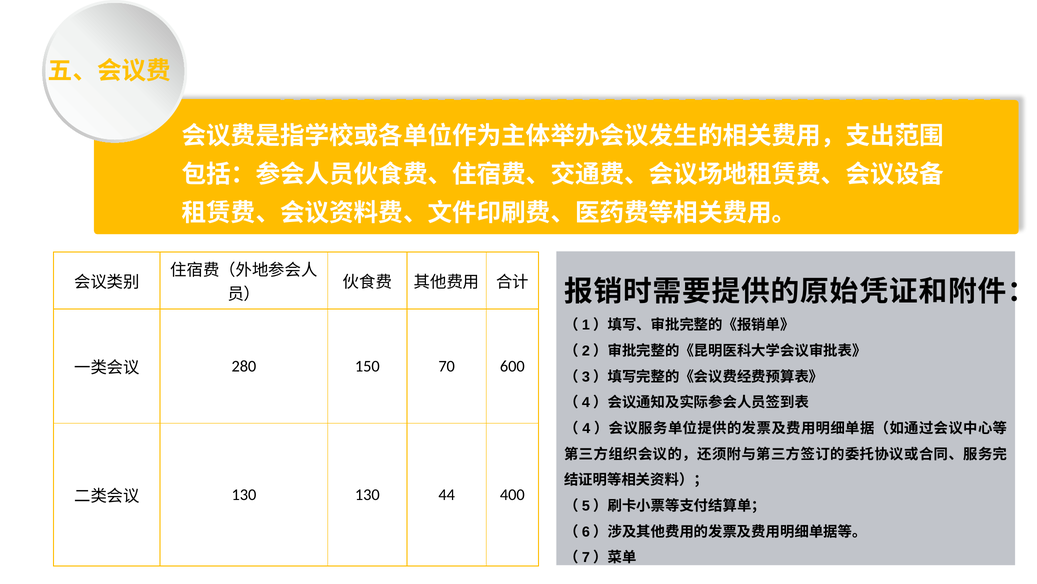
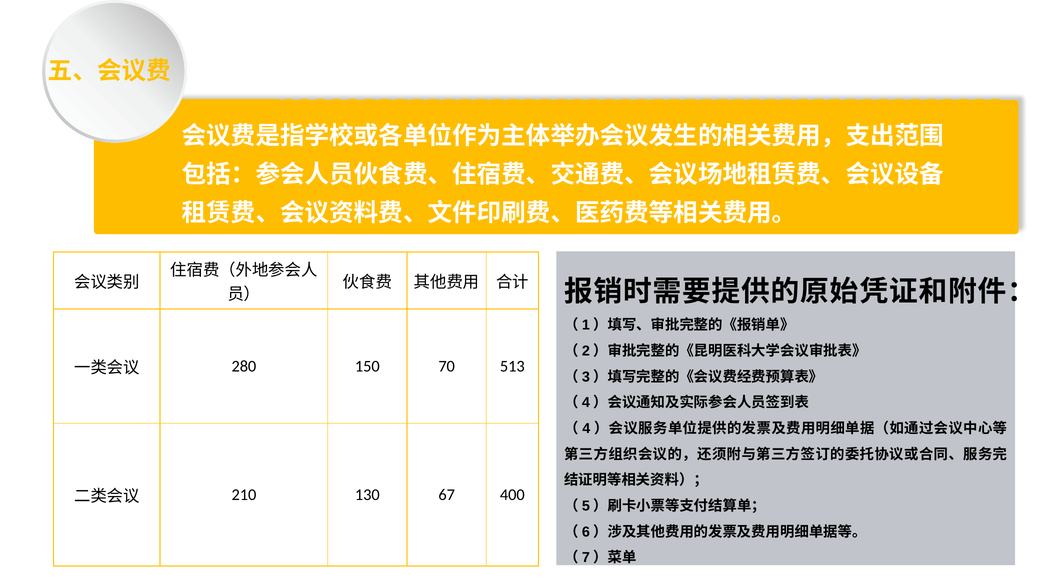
600: 600 -> 513 (512, 366)
130: 130 -> 210 (244, 494)
44: 44 -> 67 (447, 494)
